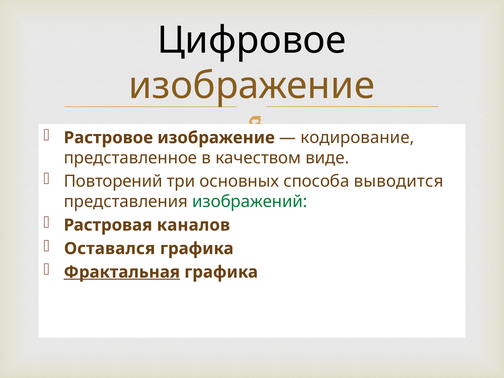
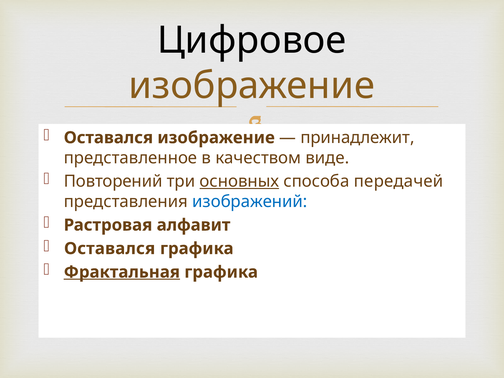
Растровое: Растровое -> Оставался (108, 138)
кодирование: кодирование -> принадлежит (357, 138)
основных underline: none -> present (239, 181)
выводится: выводится -> передачей (399, 181)
изображений colour: green -> blue (250, 202)
каналов: каналов -> алфавит (194, 225)
